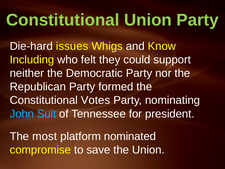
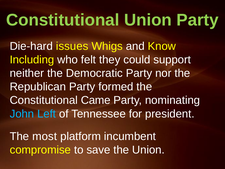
Votes: Votes -> Came (96, 100)
Suit: Suit -> Left (47, 114)
nominated: nominated -> incumbent (130, 136)
